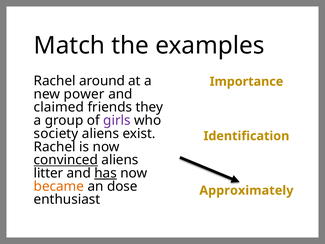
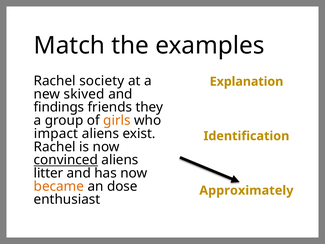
around: around -> society (102, 81)
Importance: Importance -> Explanation (246, 81)
power: power -> skived (84, 94)
claimed: claimed -> findings (59, 107)
girls colour: purple -> orange (117, 120)
society: society -> impact (56, 133)
has underline: present -> none (106, 173)
